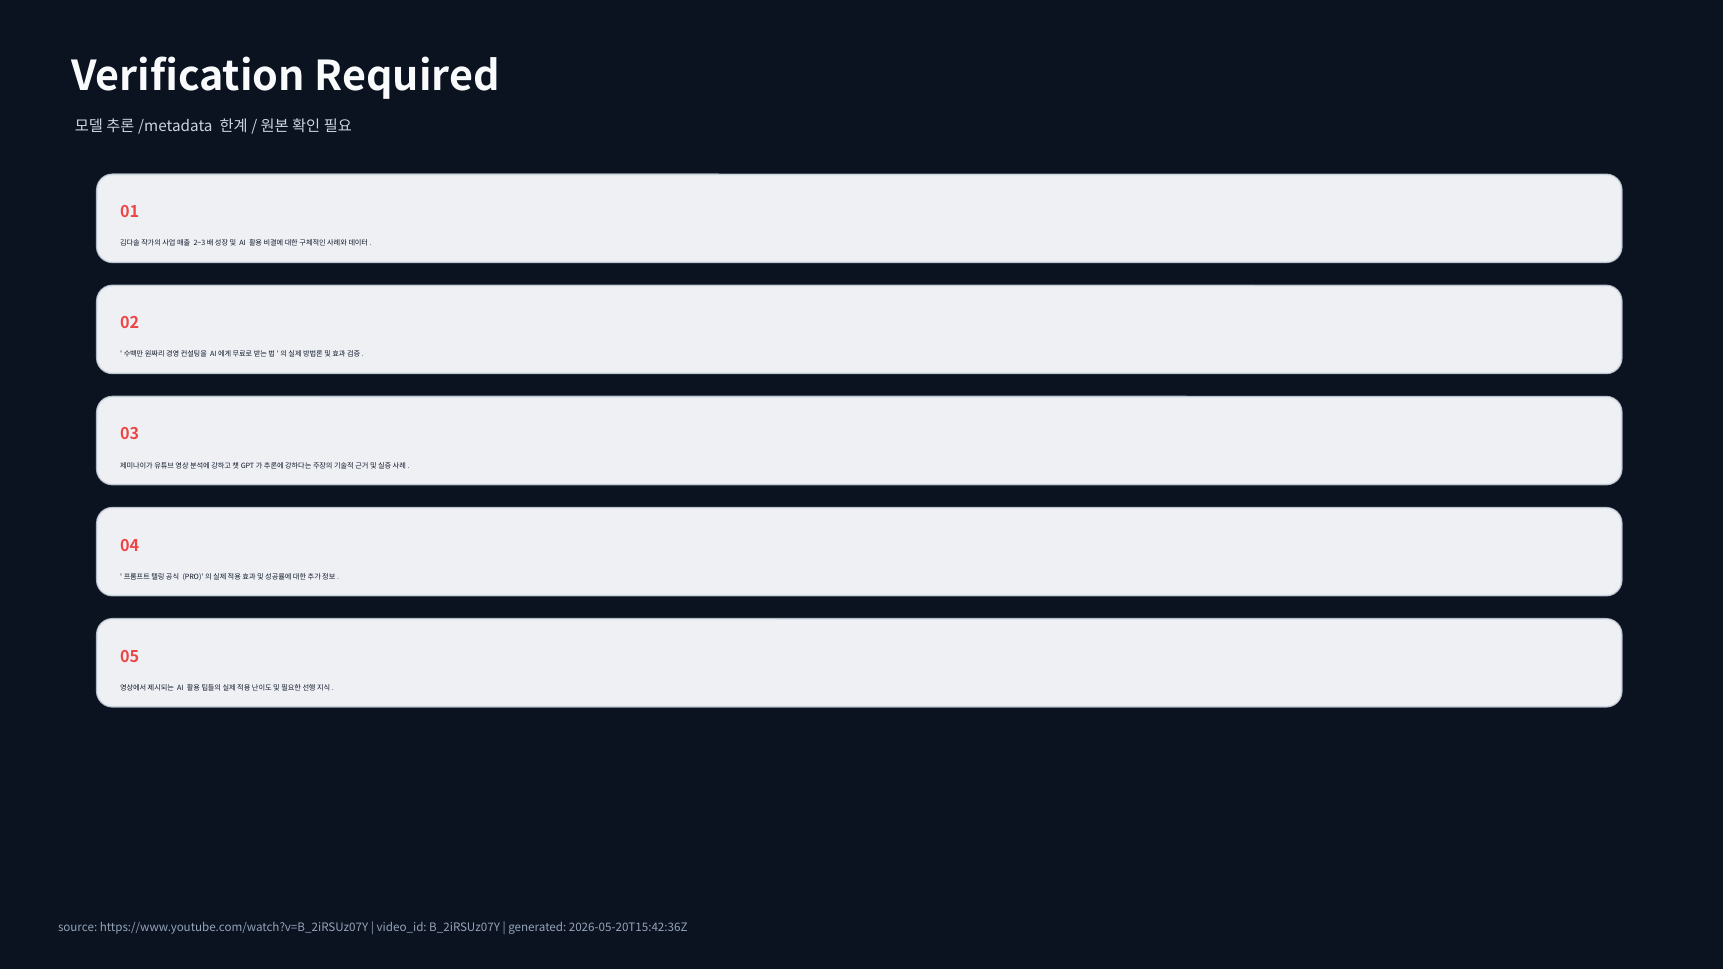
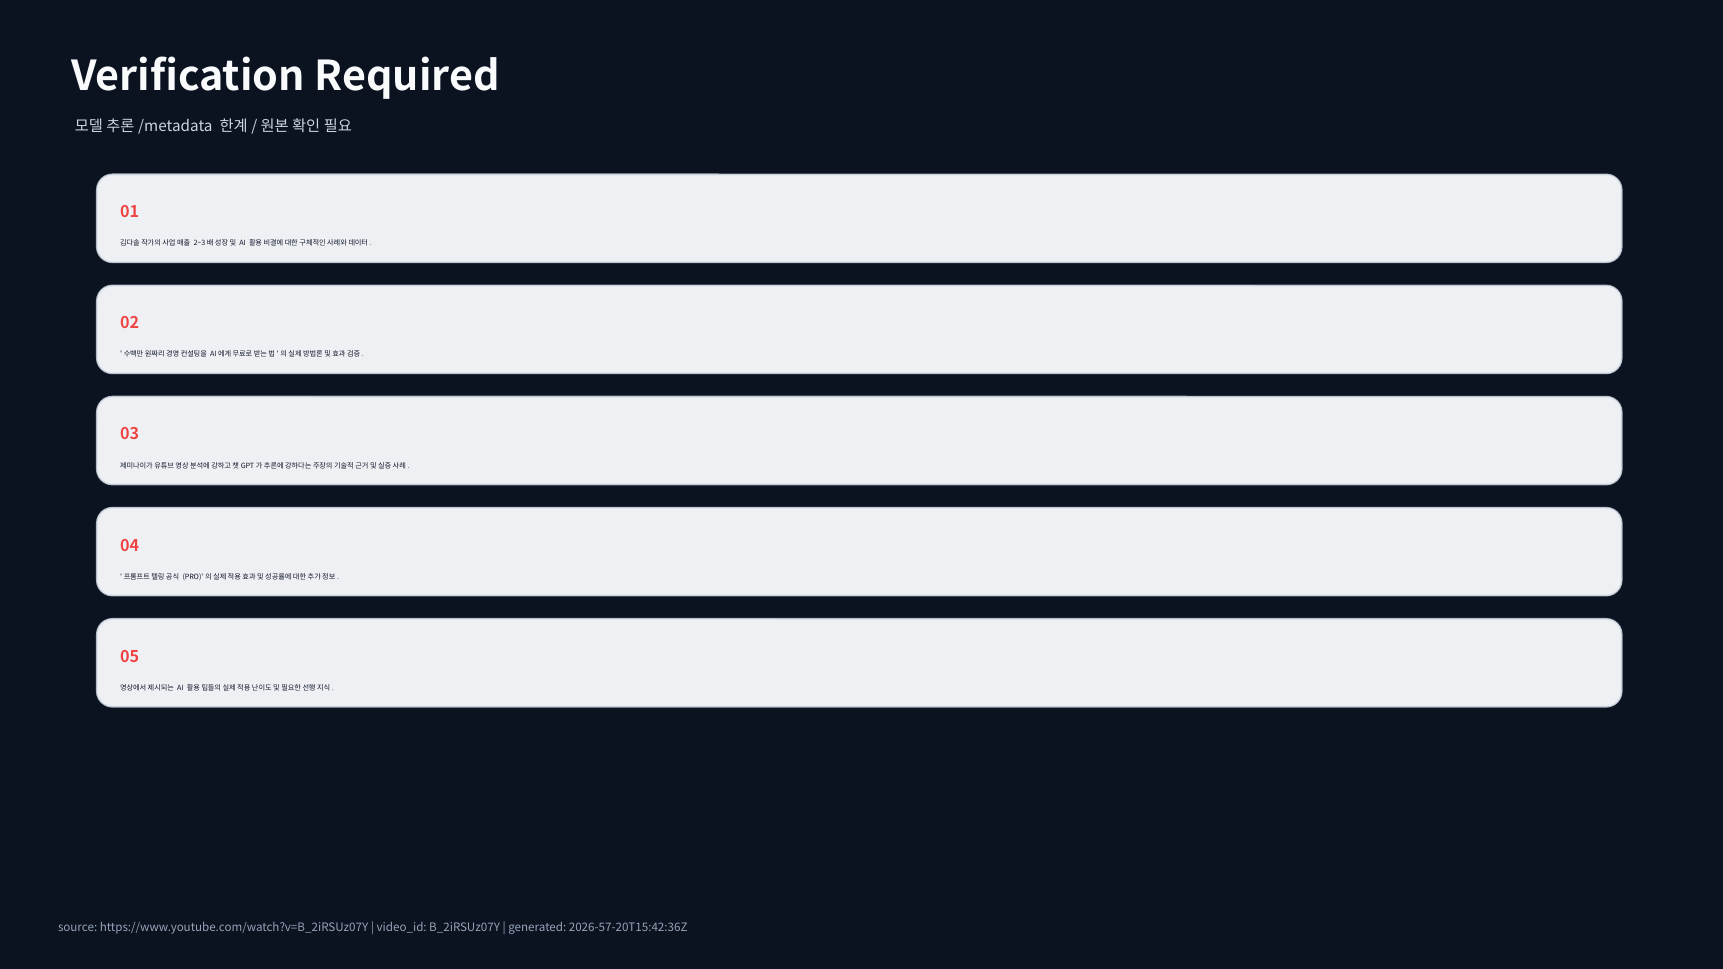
2026-05-20T15:42:36Z: 2026-05-20T15:42:36Z -> 2026-57-20T15:42:36Z (628, 928)
